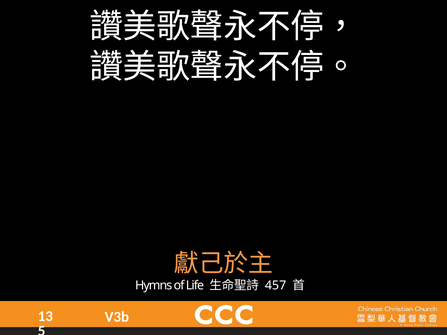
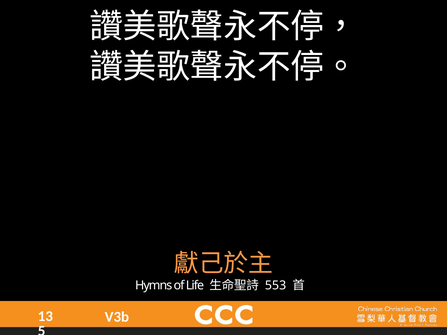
457: 457 -> 553 (276, 286)
